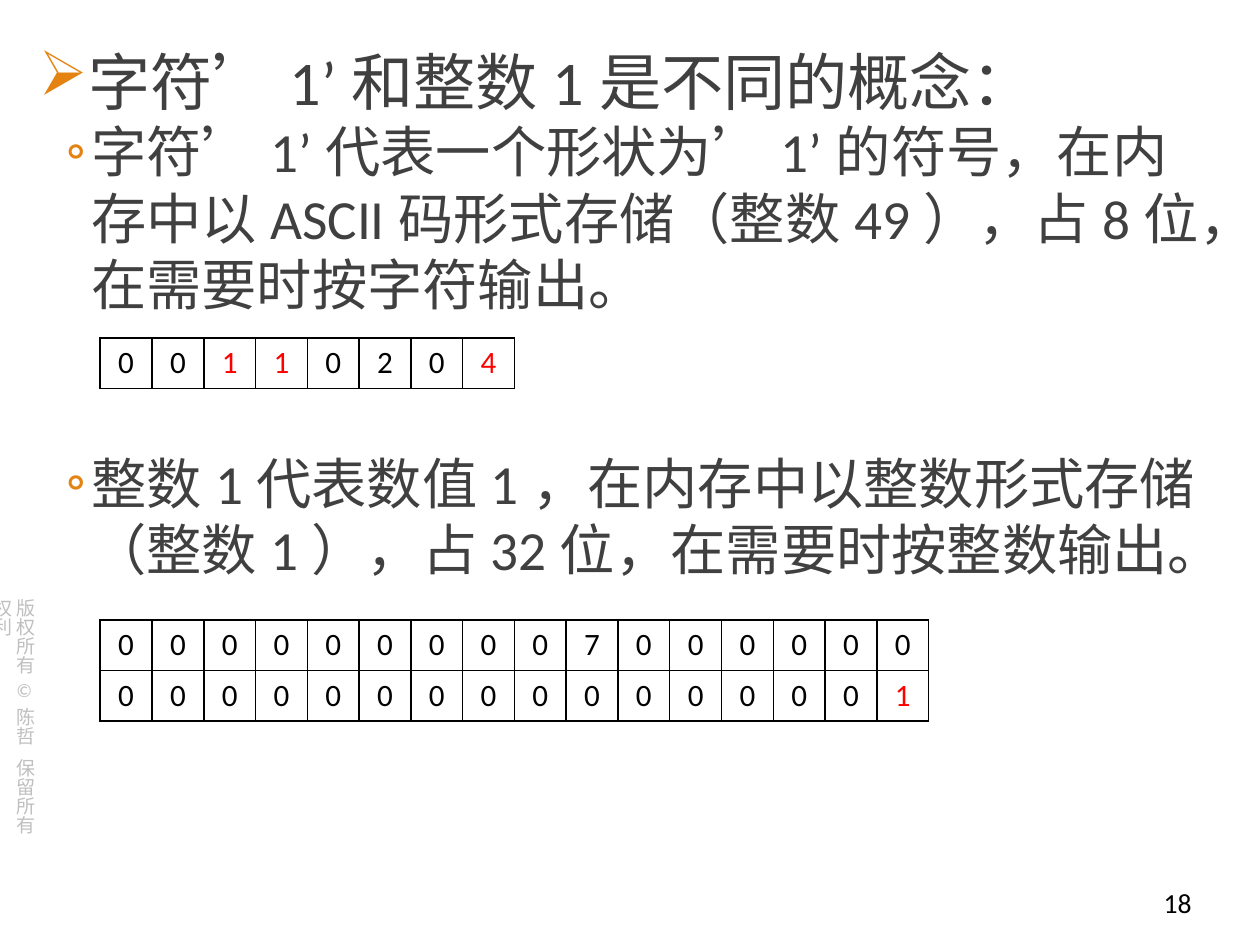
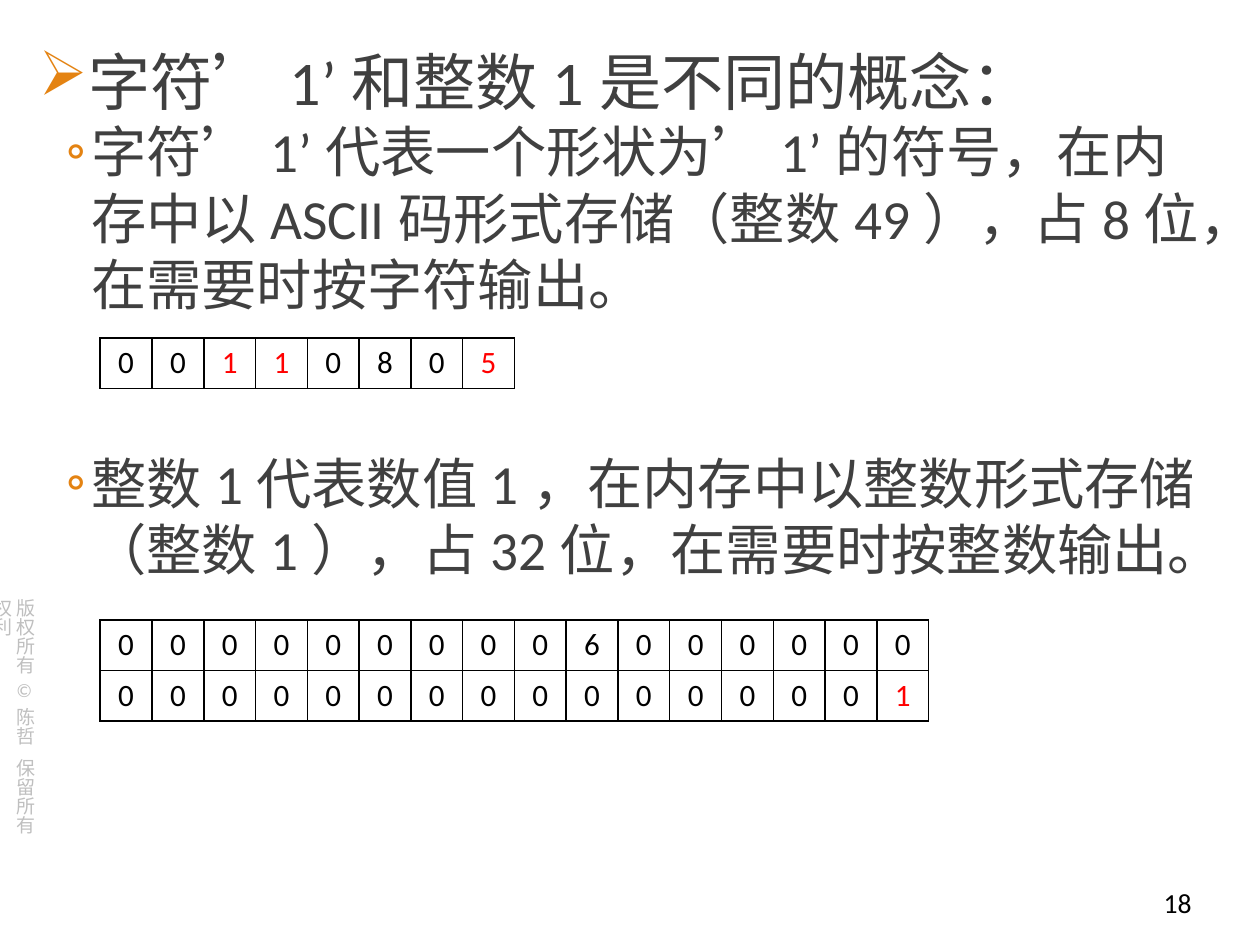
2: 2 -> 8 (385, 364)
4: 4 -> 5 (489, 364)
7: 7 -> 6 (592, 646)
